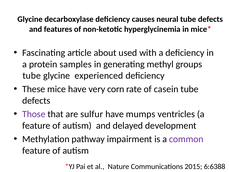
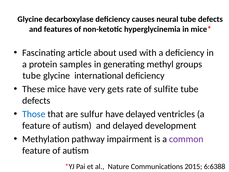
experienced: experienced -> international (99, 76)
corn: corn -> gets (116, 89)
casein: casein -> sulfite (166, 89)
Those colour: purple -> blue (34, 114)
have mumps: mumps -> delayed (141, 114)
